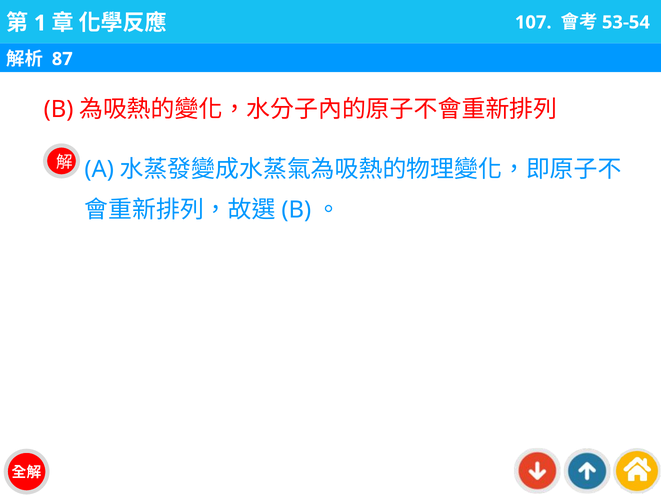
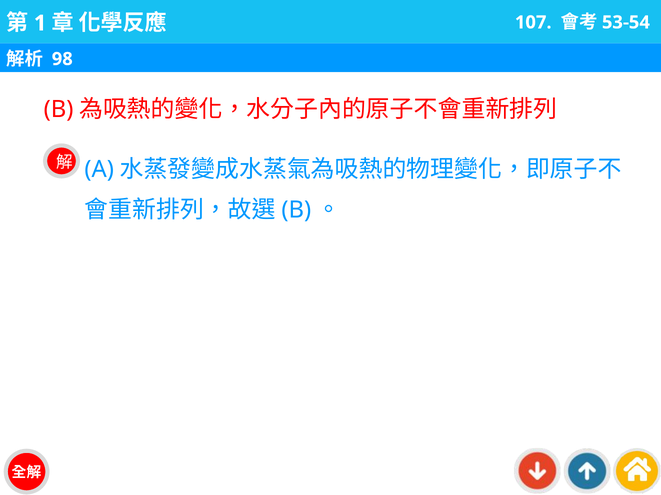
87: 87 -> 98 (62, 59)
